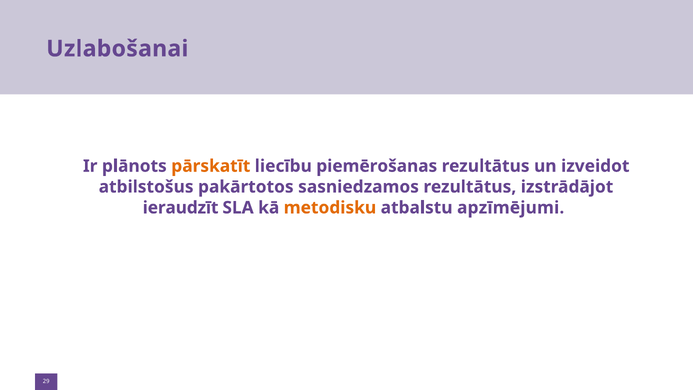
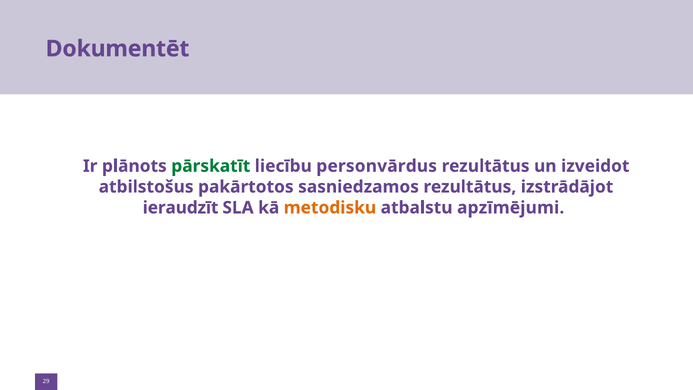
Uzlabošanai: Uzlabošanai -> Dokumentēt (118, 49)
pārskatīt colour: orange -> green (211, 166)
piemērošanas: piemērošanas -> personvārdus (377, 166)
